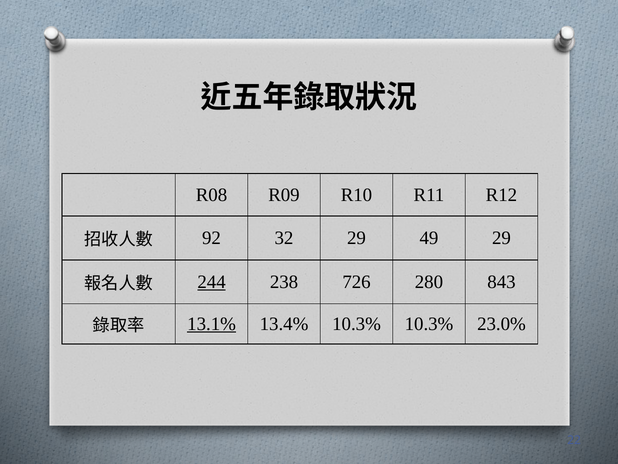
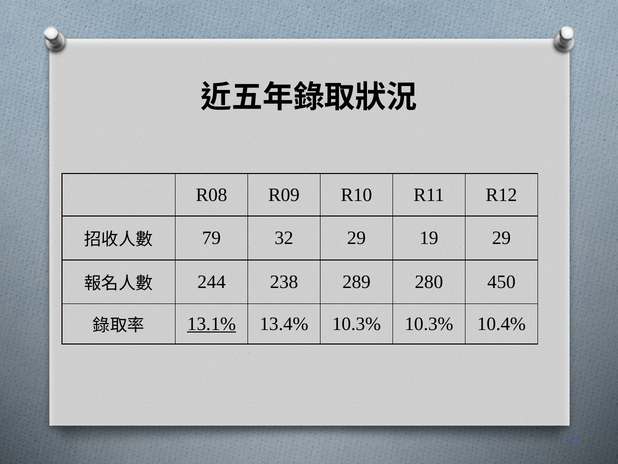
92: 92 -> 79 (212, 238)
49: 49 -> 19 (429, 238)
244 underline: present -> none (212, 282)
726: 726 -> 289 (357, 282)
843: 843 -> 450 (501, 282)
23.0%: 23.0% -> 10.4% (501, 324)
